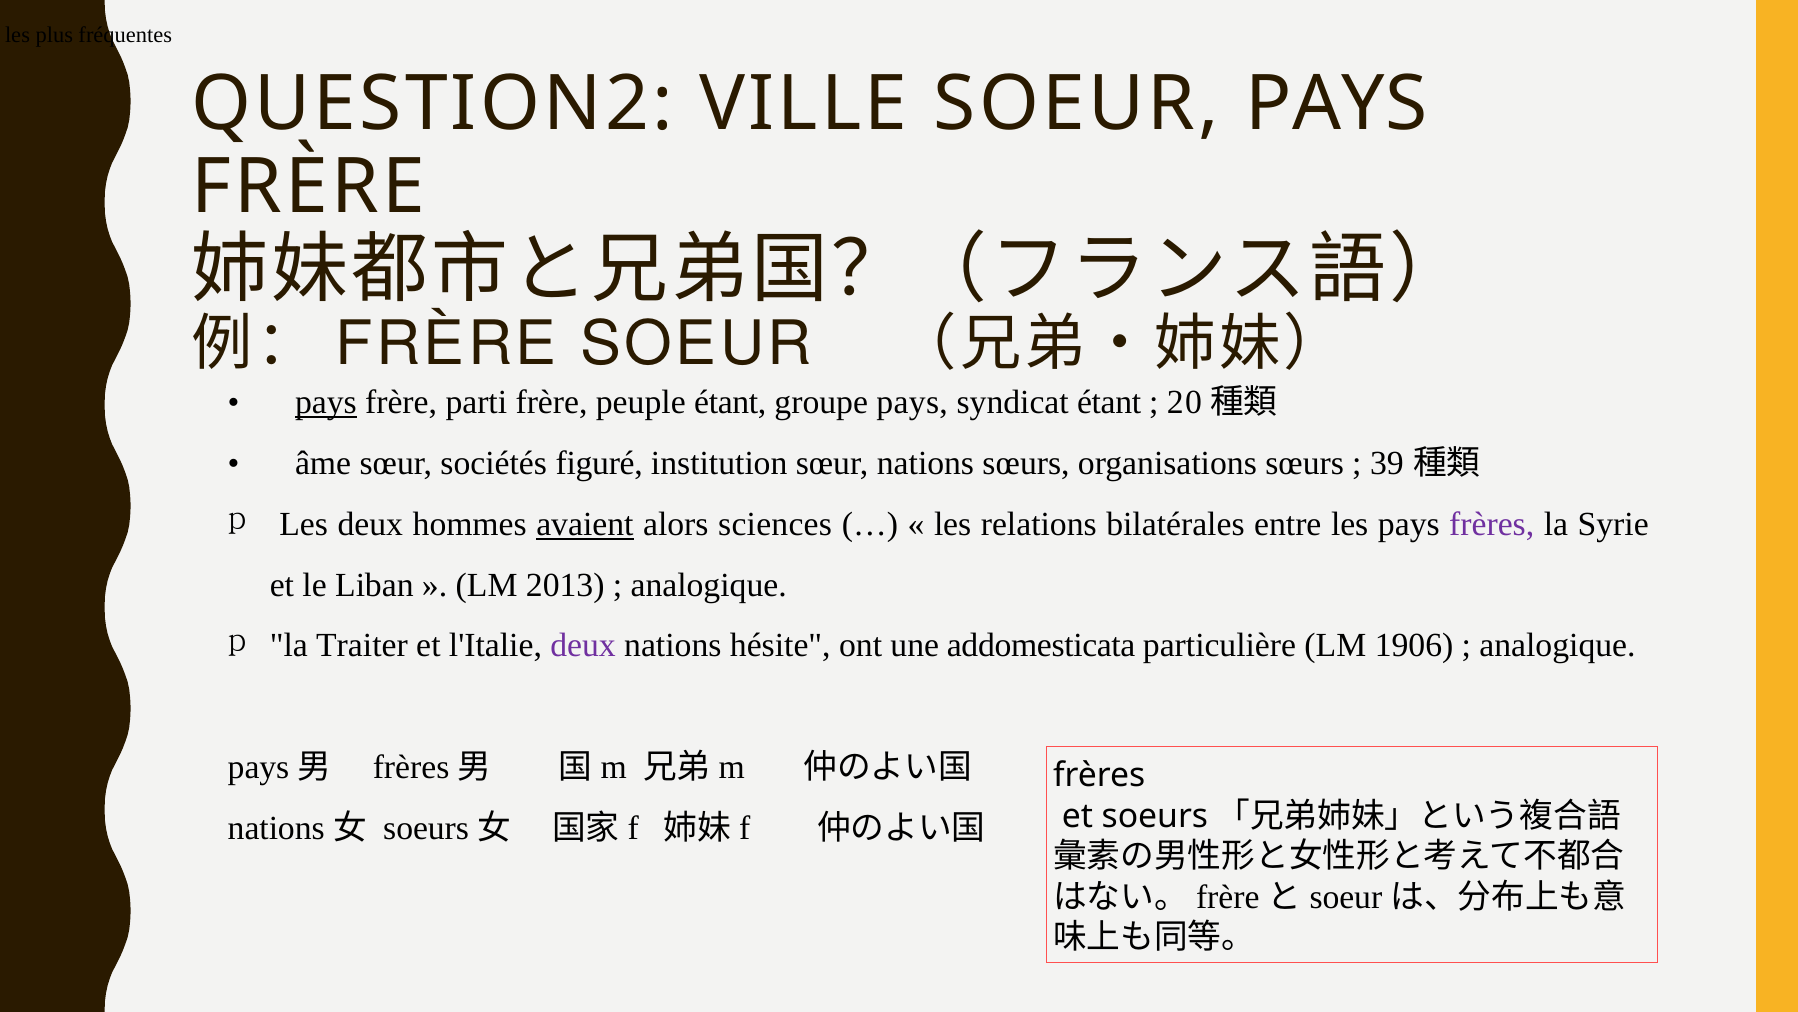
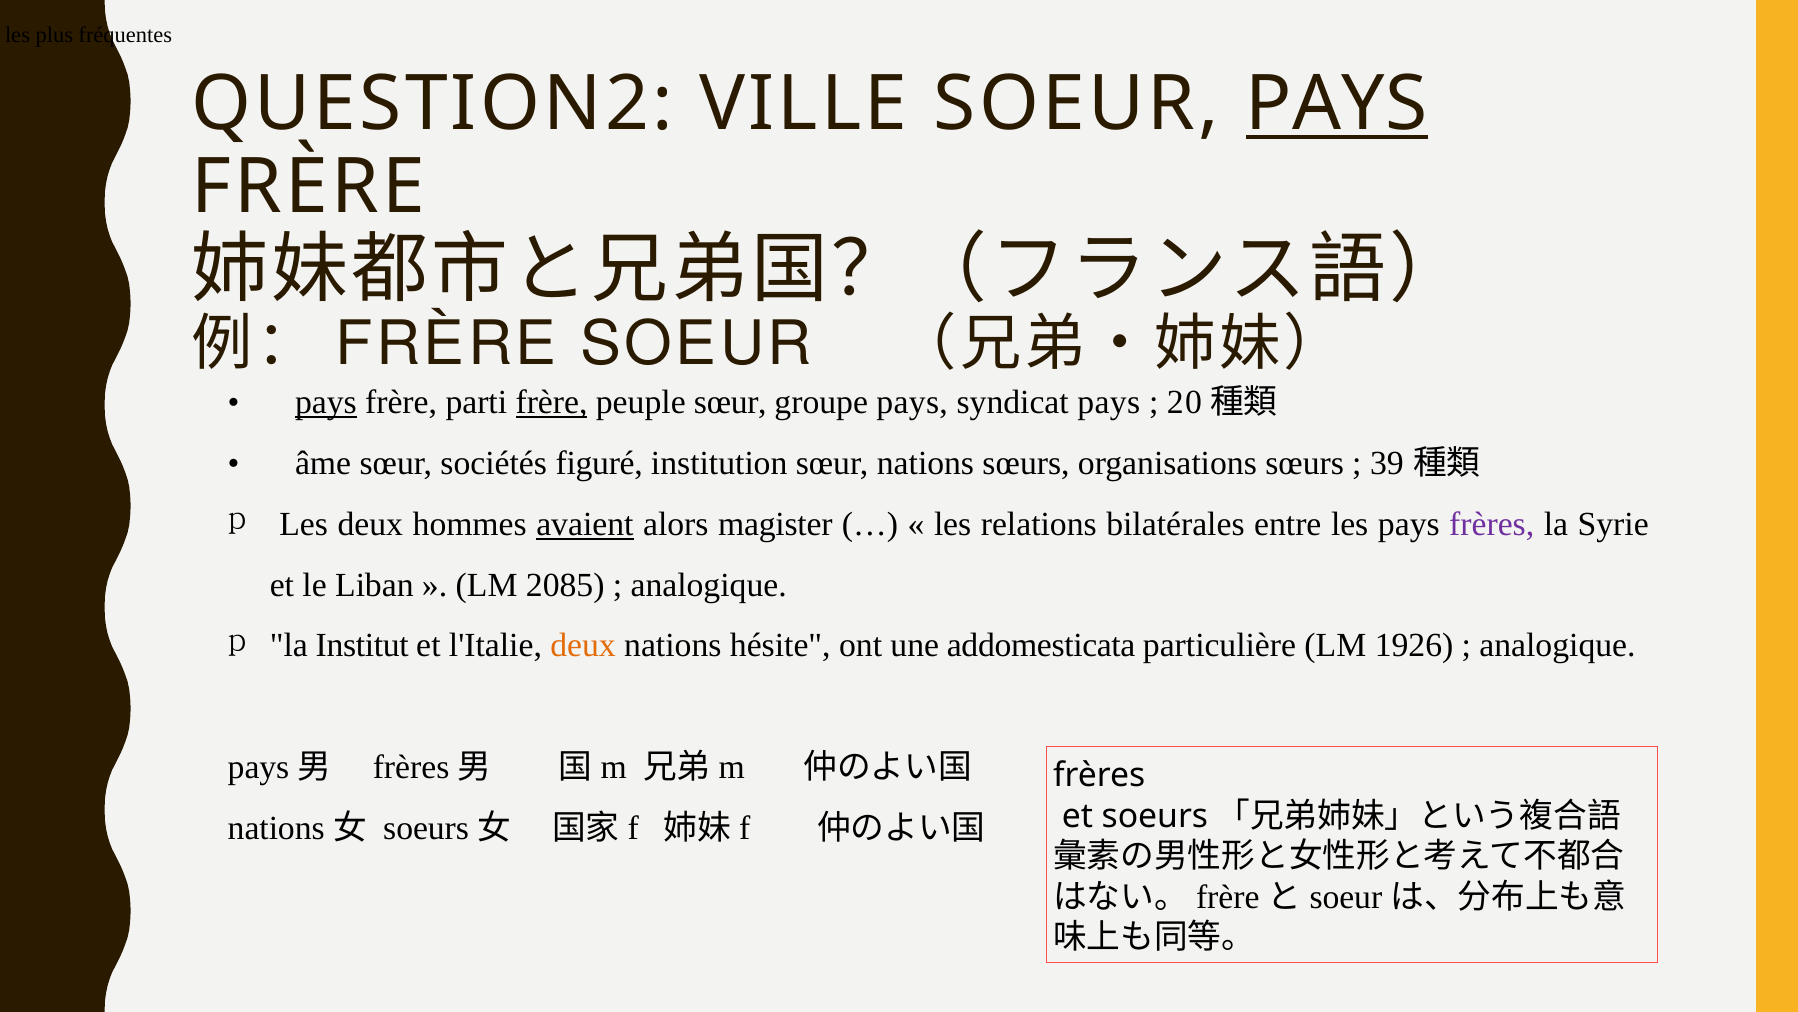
PAYS underline: none -> present (1337, 104)
frère underline: none -> present (551, 403)
peuple étant: étant -> sœur (730, 403)
syndicat étant: étant -> pays (1109, 403)
sciences: sciences -> magister (775, 524)
2013: 2013 -> 2085 (565, 585)
Traiter: Traiter -> Institut (362, 645)
deux colour: purple -> orange (583, 645)
1906: 1906 -> 1926 (1414, 645)
